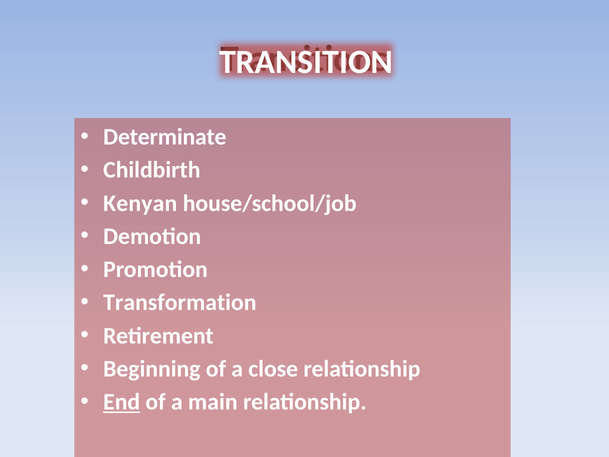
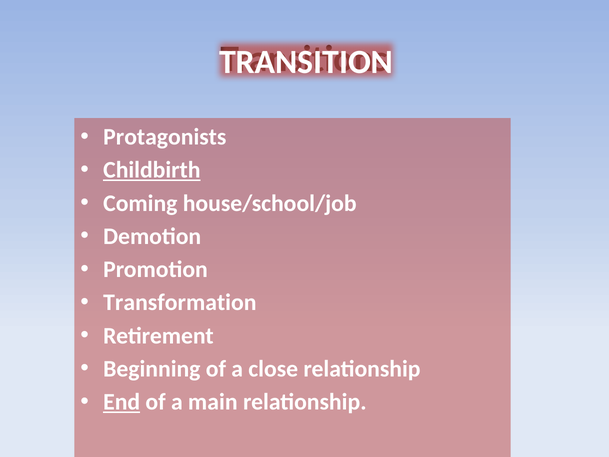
Determinate: Determinate -> Protagonists (165, 137)
Childbirth underline: none -> present (152, 170)
Kenyan: Kenyan -> Coming (140, 203)
